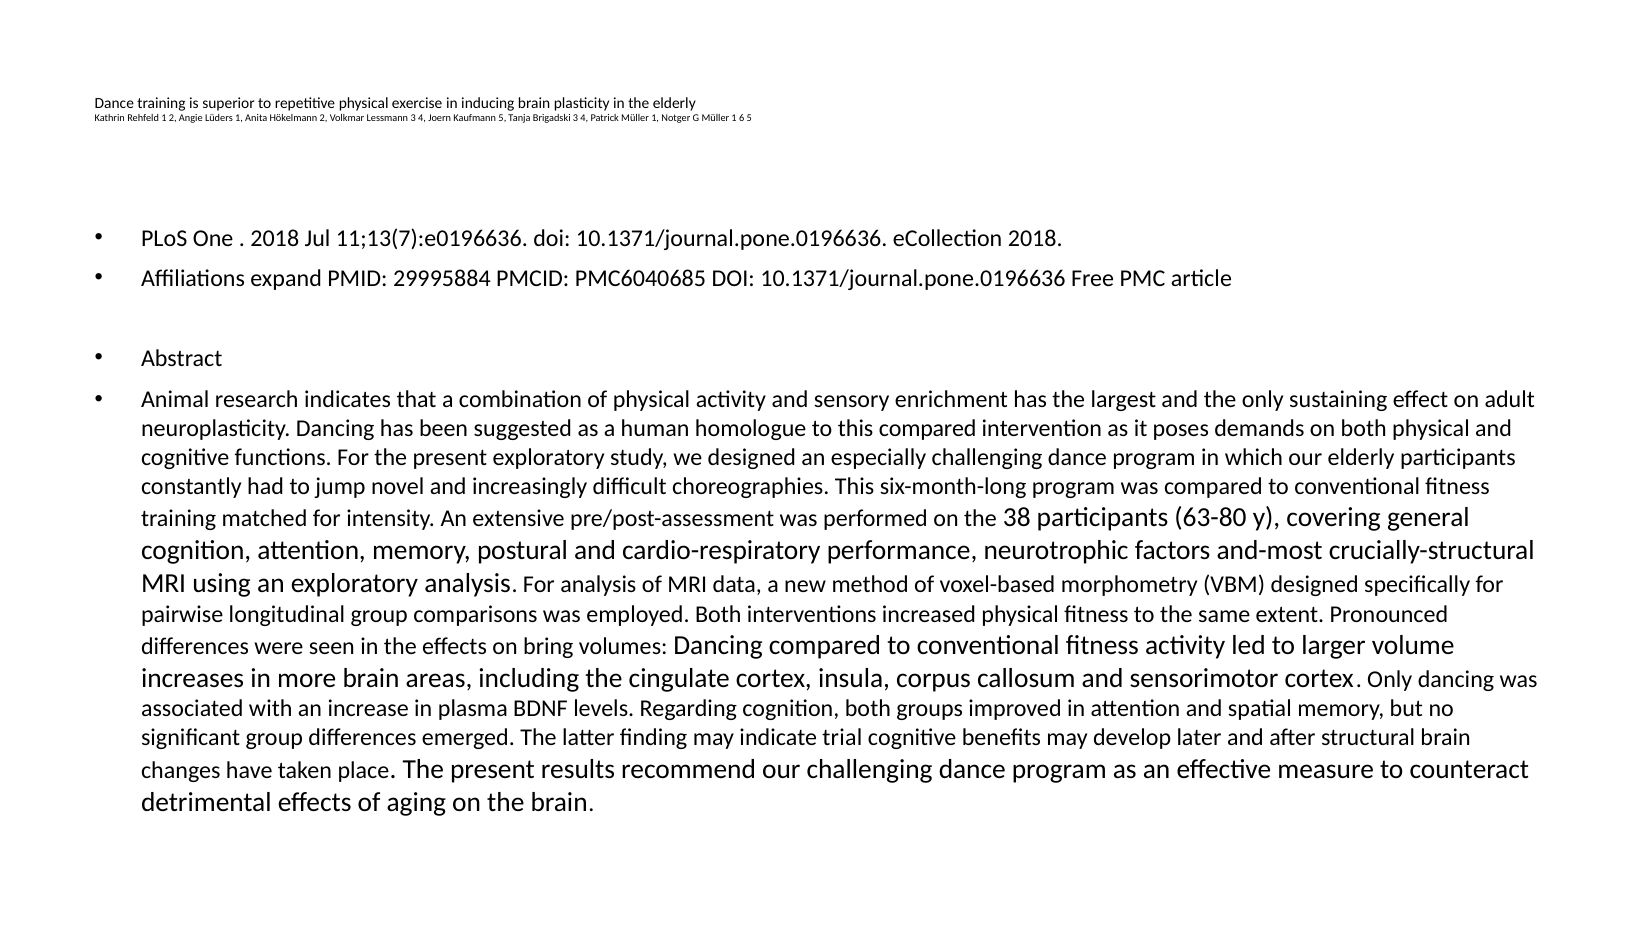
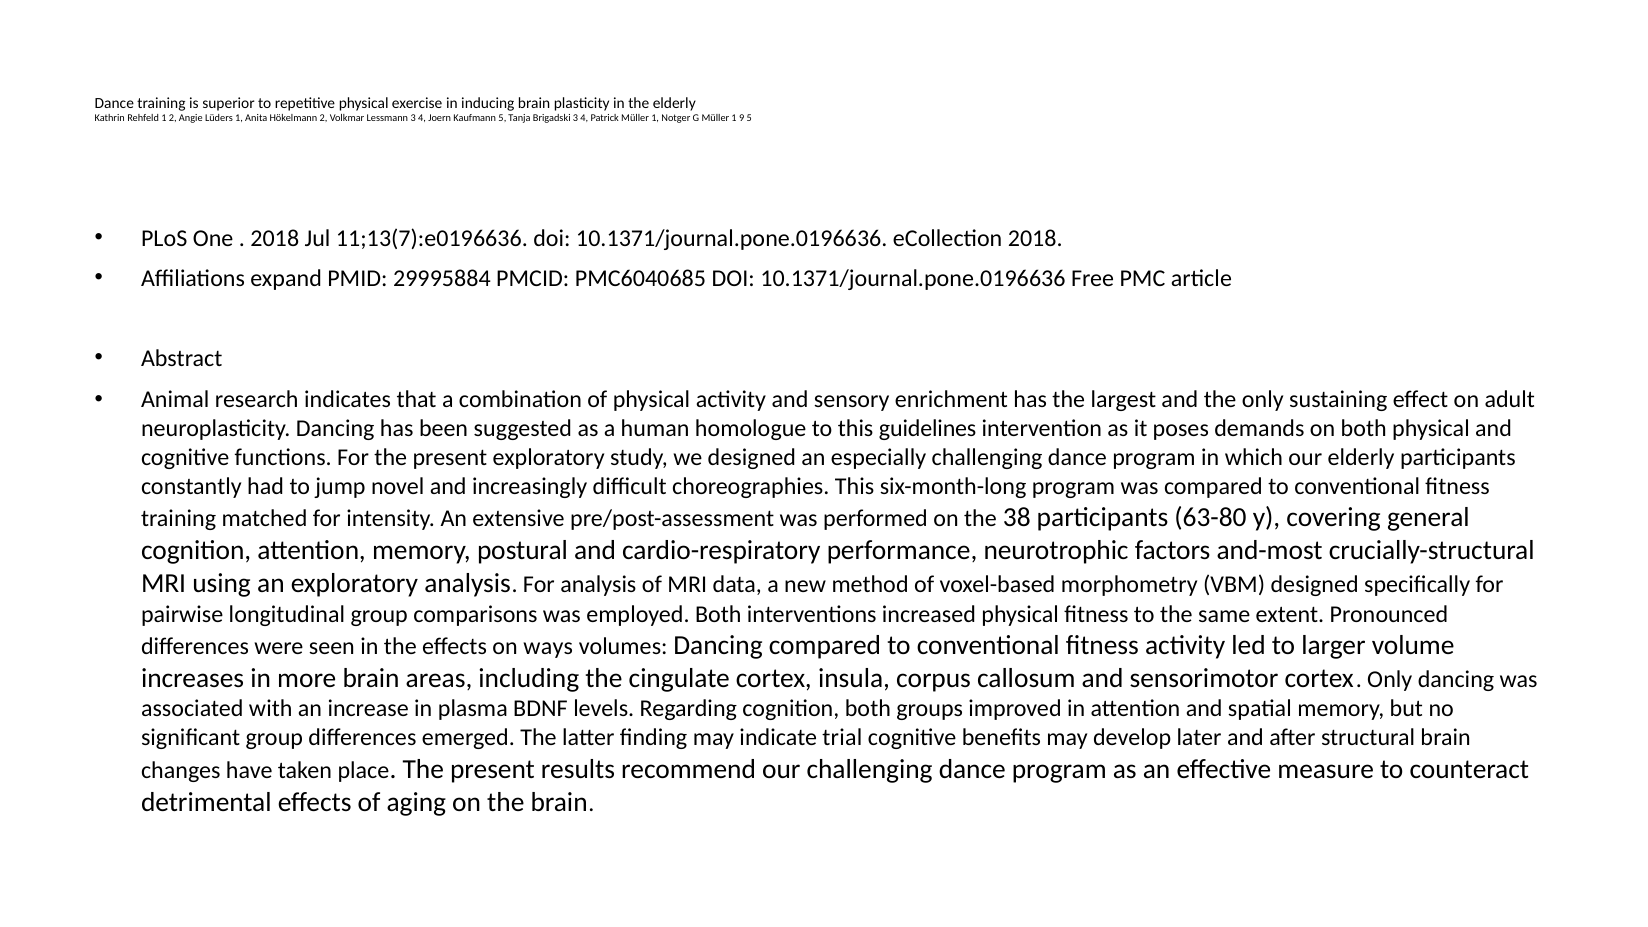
6: 6 -> 9 (742, 118)
this compared: compared -> guidelines (928, 429)
bring: bring -> ways (548, 647)
